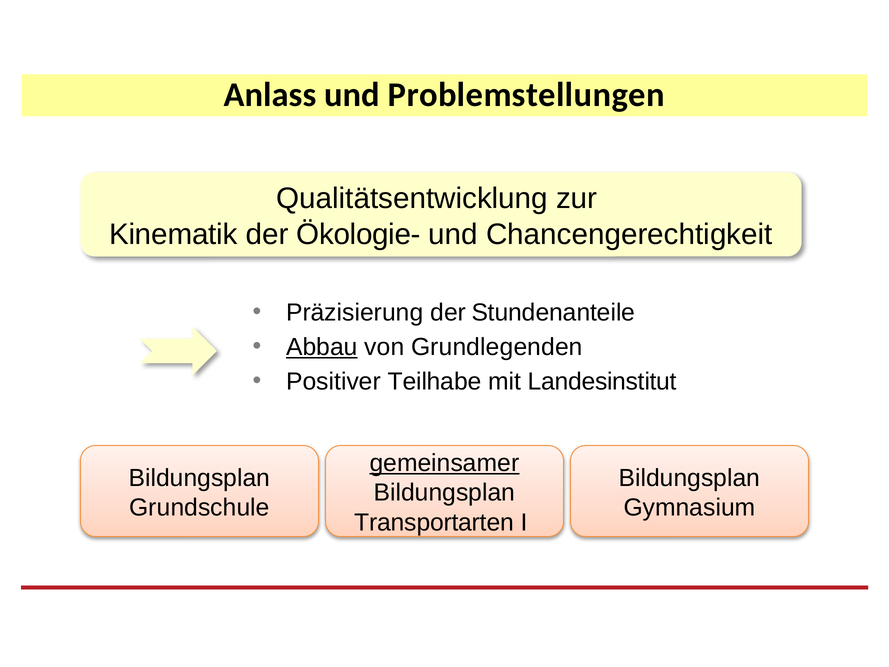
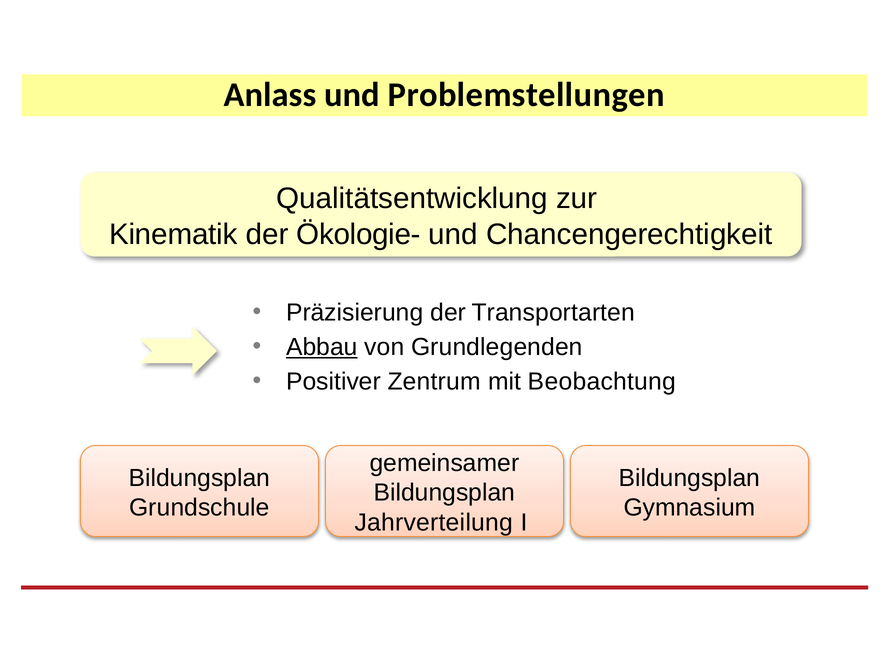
Stundenanteile: Stundenanteile -> Transportarten (553, 312)
Teilhabe: Teilhabe -> Zentrum (434, 382)
Landesinstitut: Landesinstitut -> Beobachtung (602, 382)
gemeinsamer underline: present -> none (444, 463)
Transportarten: Transportarten -> Jahrverteilung (434, 522)
